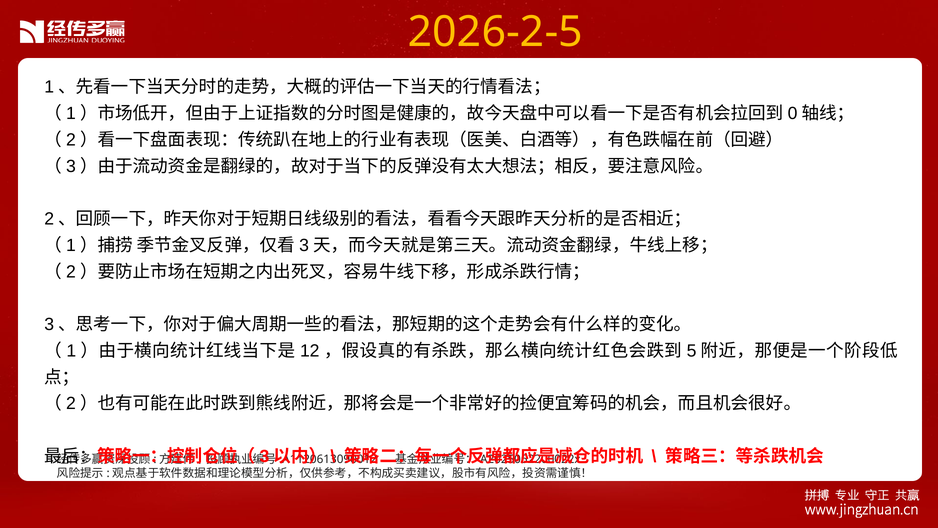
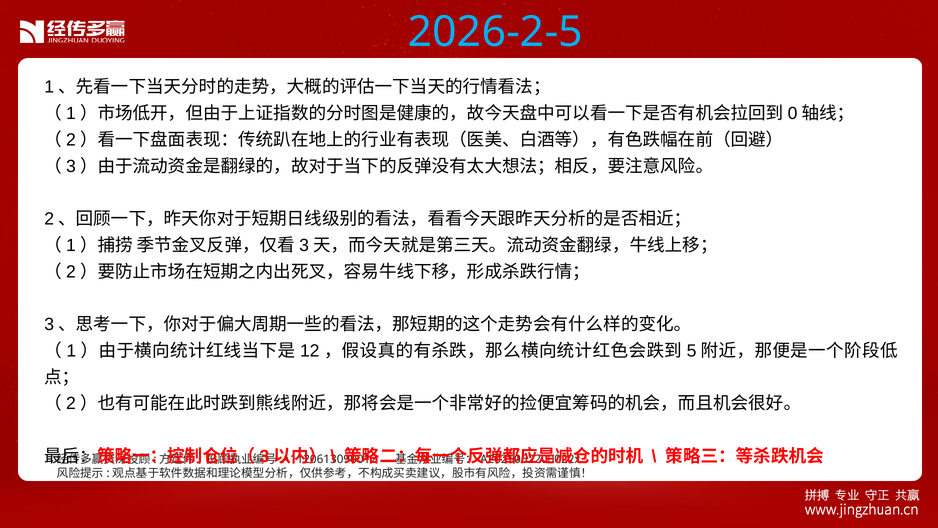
2026-2-5 colour: yellow -> light blue (495, 32)
